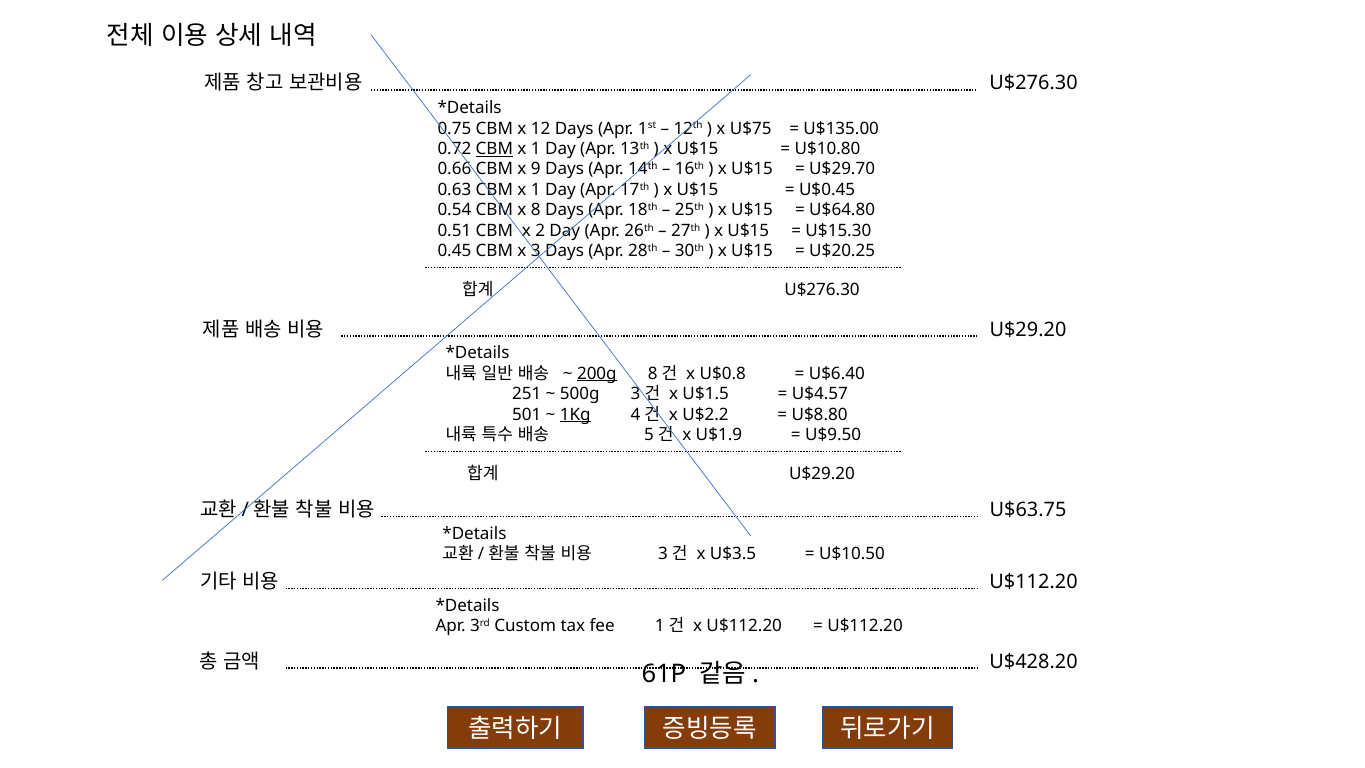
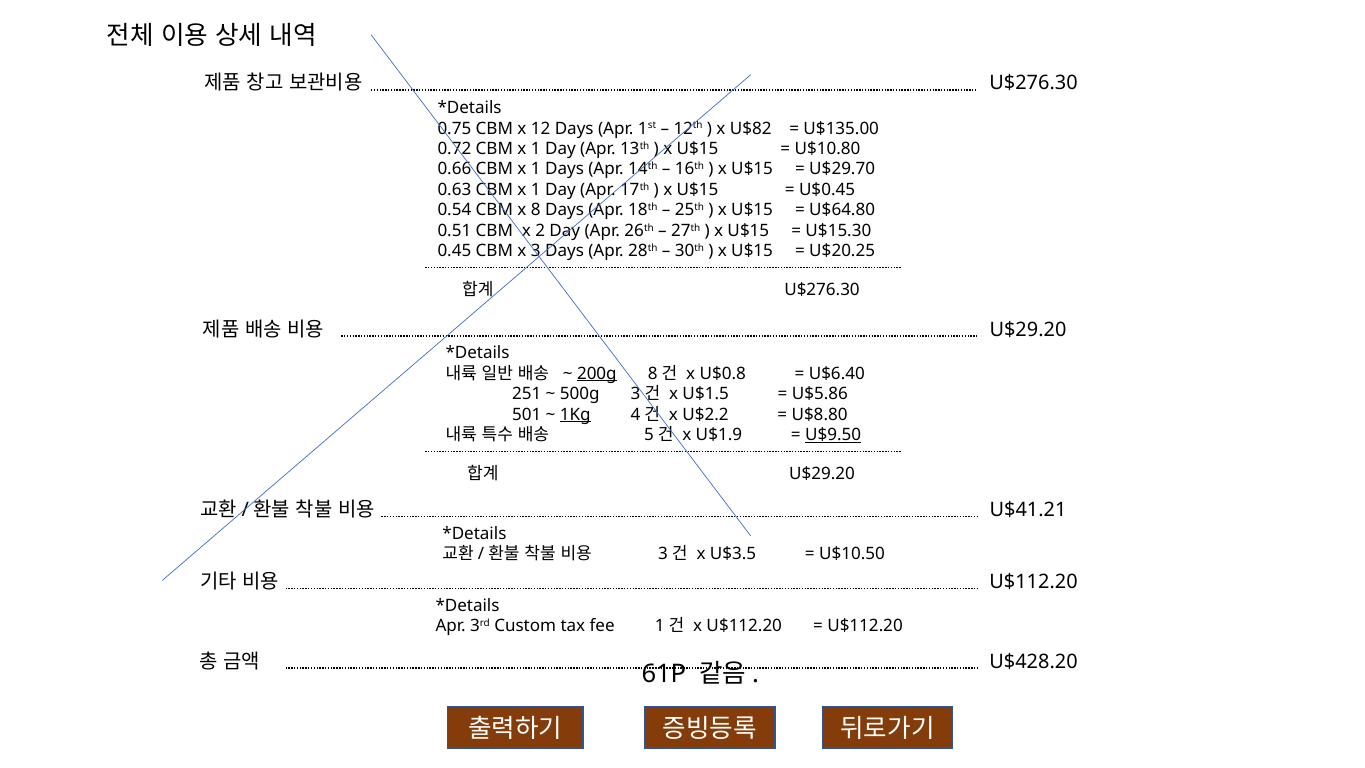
U$75: U$75 -> U$82 (751, 128)
CBM underline: present -> none (494, 149)
0.66 CBM x 9: 9 -> 1 (536, 169)
U$4.57: U$4.57 -> U$5.86 (820, 394)
U$9.50 underline: none -> present (833, 435)
U$63.75: U$63.75 -> U$41.21 (1028, 510)
